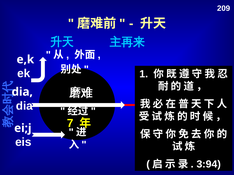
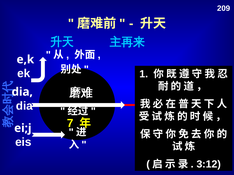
3:94: 3:94 -> 3:12 (209, 165)
